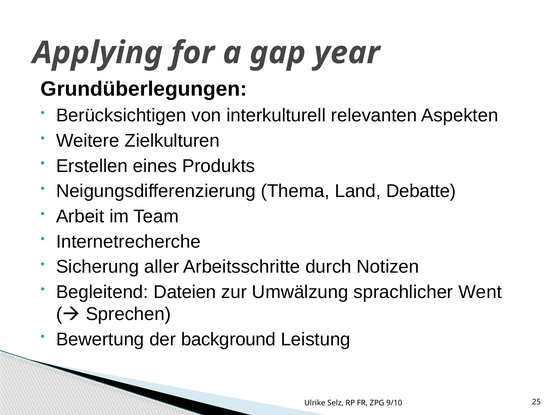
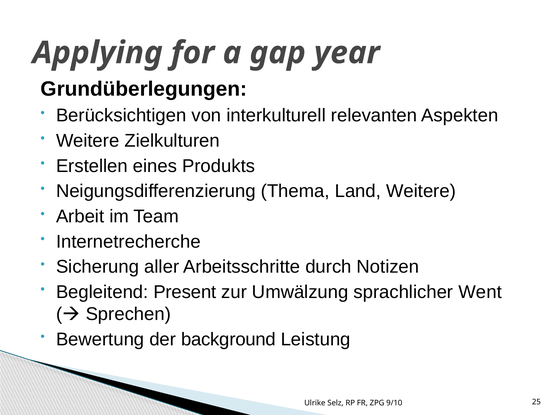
Land Debatte: Debatte -> Weitere (421, 191)
Dateien: Dateien -> Present (185, 292)
